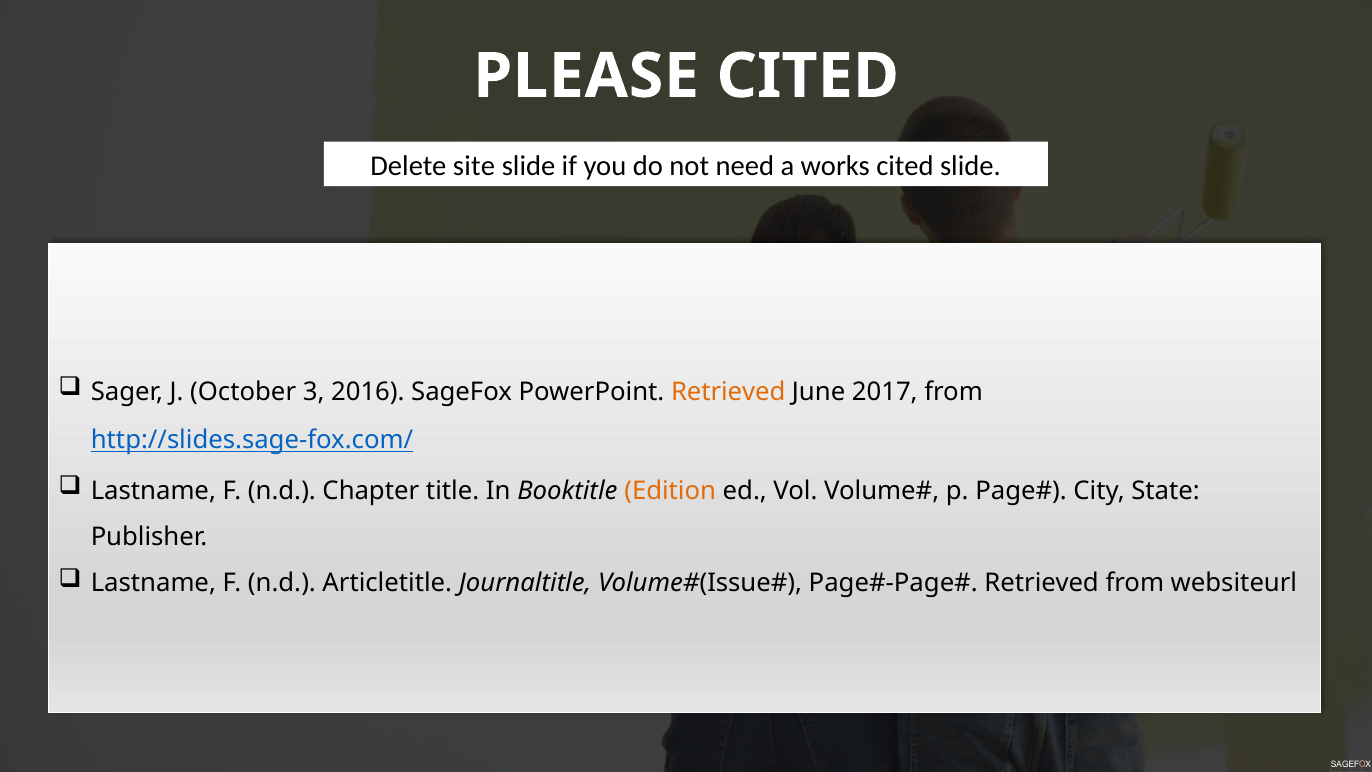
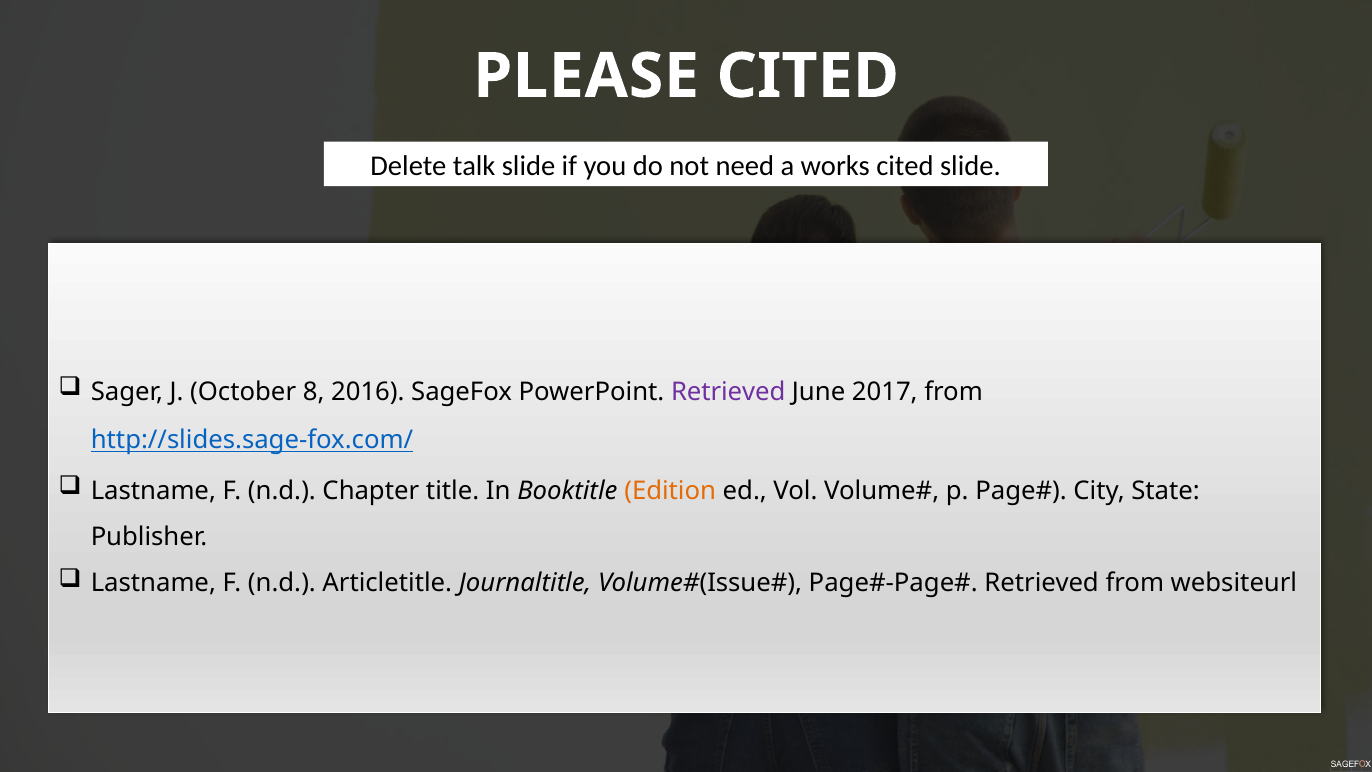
site: site -> talk (474, 166)
3: 3 -> 8 (314, 392)
Retrieved colour: orange -> purple (728, 392)
